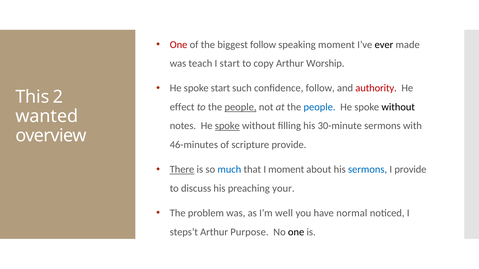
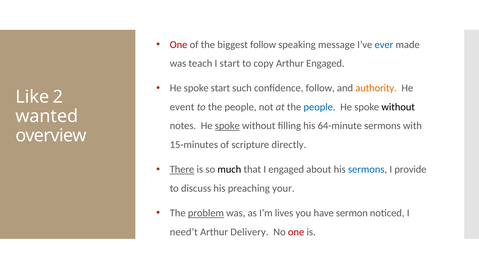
speaking moment: moment -> message (337, 45)
ever colour: black -> blue (384, 45)
Arthur Worship: Worship -> Engaged (325, 64)
authority colour: red -> orange (376, 88)
This: This -> Like (32, 97)
effect: effect -> event (182, 107)
people underline: present -> none (241, 107)
30-minute: 30-minute -> 64-minute (340, 126)
46-minutes: 46-minutes -> 15-minutes (194, 145)
scripture provide: provide -> directly (289, 145)
much colour: blue -> black (229, 170)
I moment: moment -> engaged (286, 170)
problem underline: none -> present (206, 213)
well: well -> lives (284, 213)
normal: normal -> sermon (352, 213)
steps’t: steps’t -> need’t (184, 232)
Purpose: Purpose -> Delivery (249, 232)
one colour: black -> red (296, 232)
